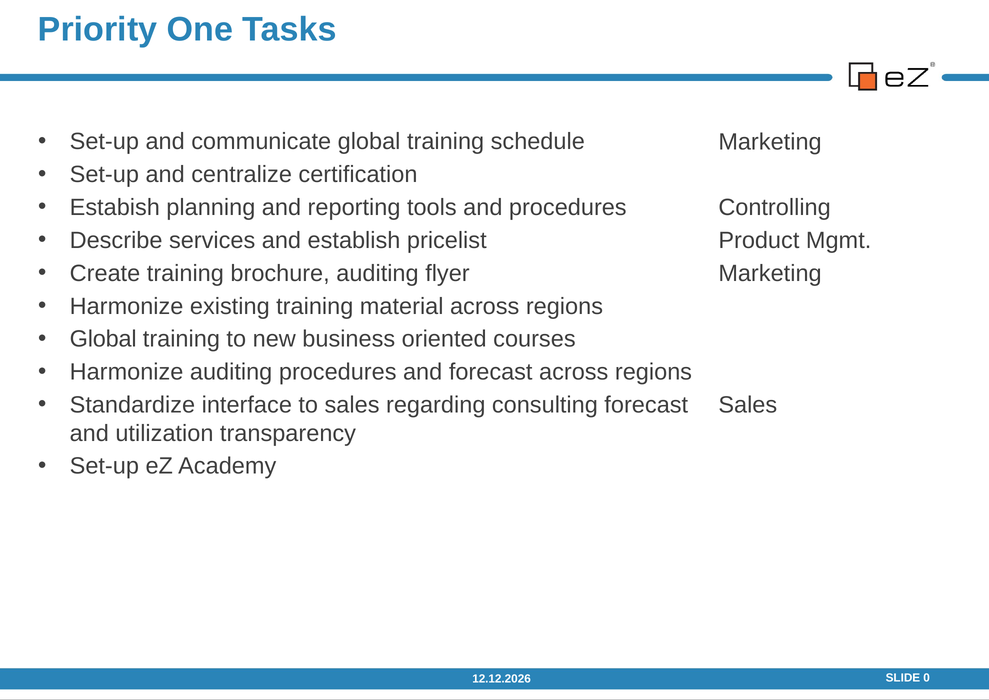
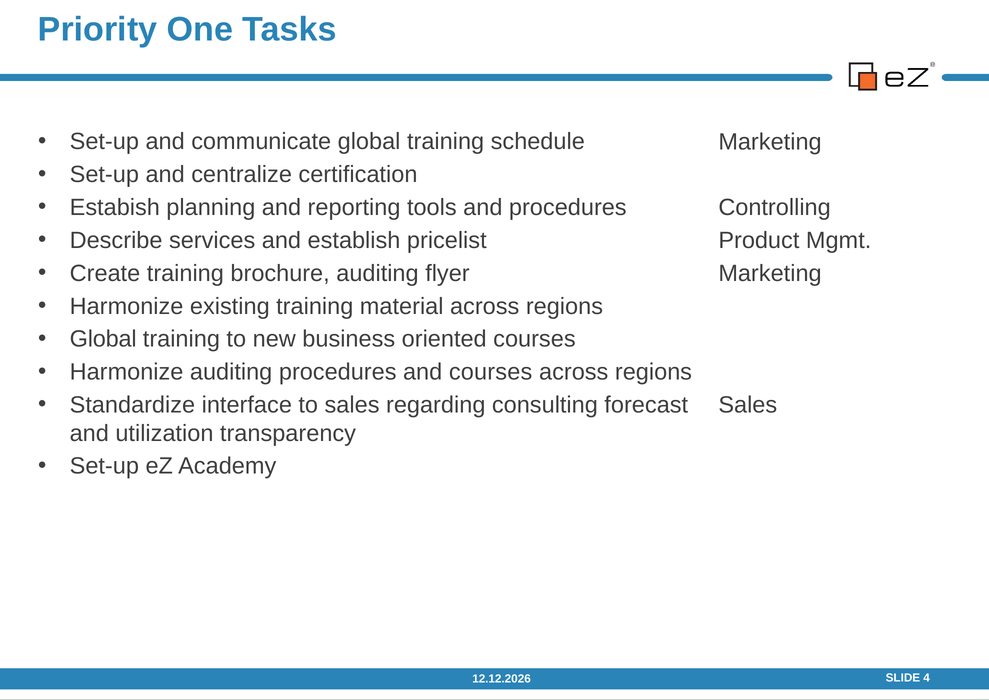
and forecast: forecast -> courses (491, 372)
0: 0 -> 4 (927, 678)
